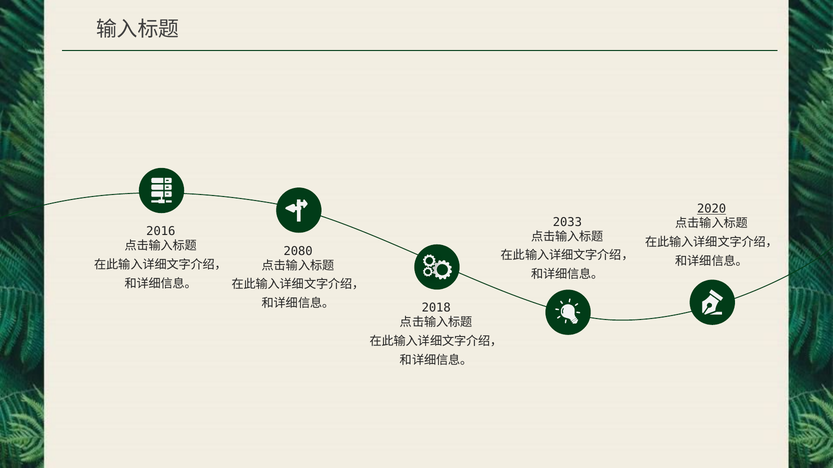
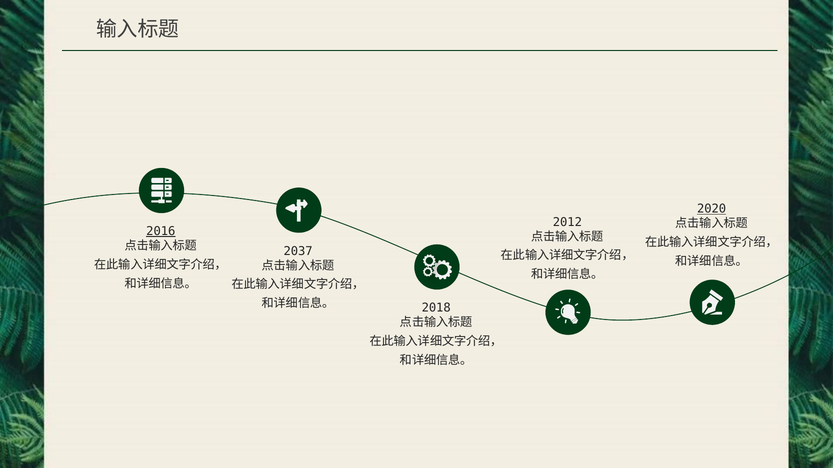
2033: 2033 -> 2012 (567, 222)
2016 underline: none -> present (161, 232)
2080: 2080 -> 2037 (298, 251)
